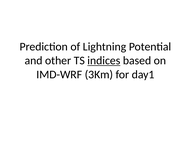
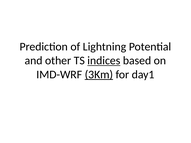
3Km underline: none -> present (99, 75)
